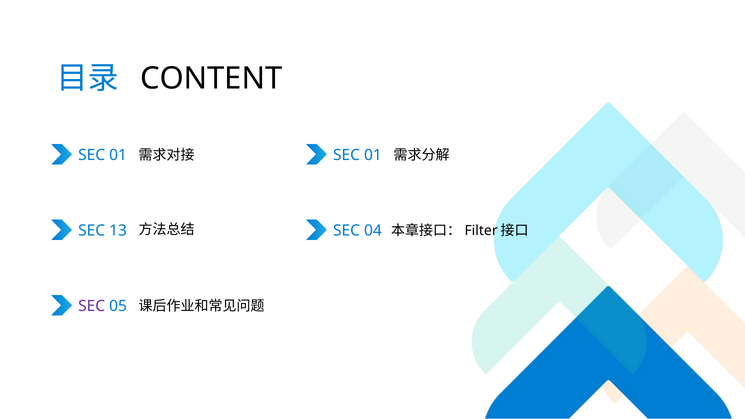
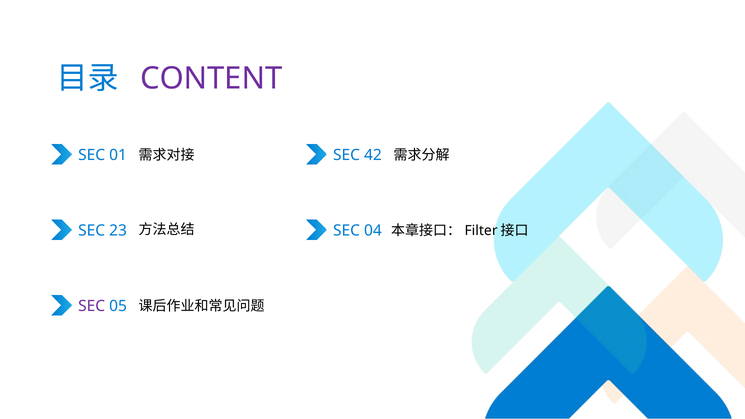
CONTENT colour: black -> purple (211, 79)
01: 01 -> 42 (373, 155)
13: 13 -> 23 (118, 231)
